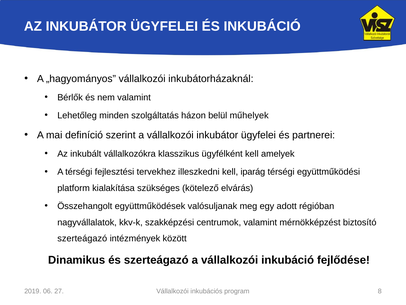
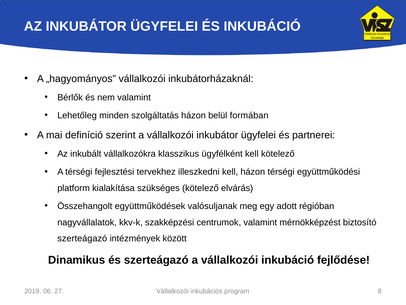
műhelyek: műhelyek -> formában (249, 115)
kell amelyek: amelyek -> kötelező (278, 154)
kell iparág: iparág -> házon (253, 172)
